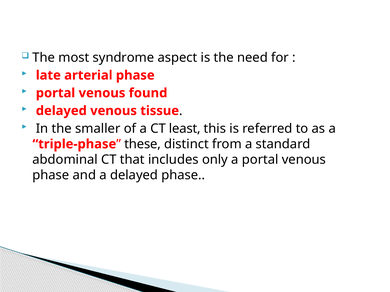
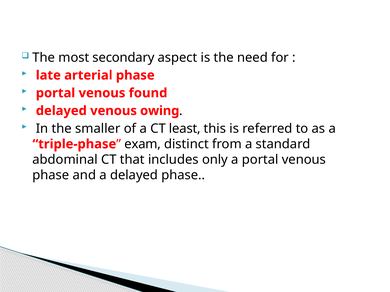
syndrome: syndrome -> secondary (123, 58)
tissue: tissue -> owing (160, 111)
these: these -> exam (143, 144)
